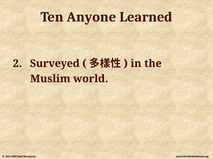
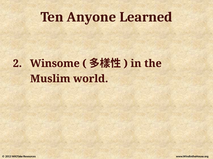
Surveyed: Surveyed -> Winsome (55, 64)
